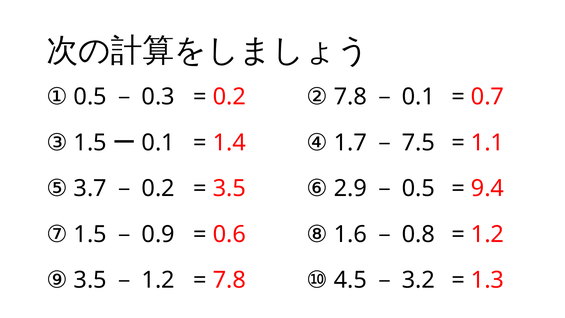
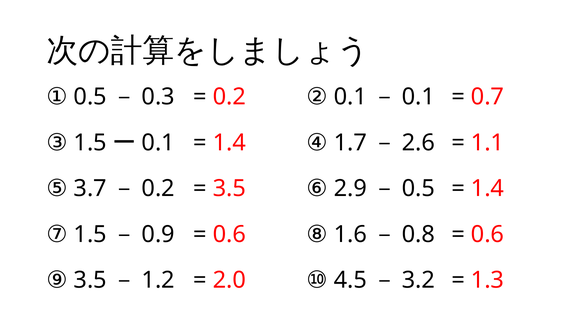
② 7.8: 7.8 -> 0.1 (350, 97)
7.5: 7.5 -> 2.6 (418, 143)
9.4: 9.4 -> 1.4 (488, 188)
1.2: 1.2 -> 0.6 (488, 234)
7.8: 7.8 -> 2.0 (229, 280)
